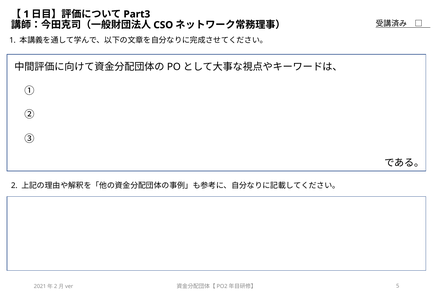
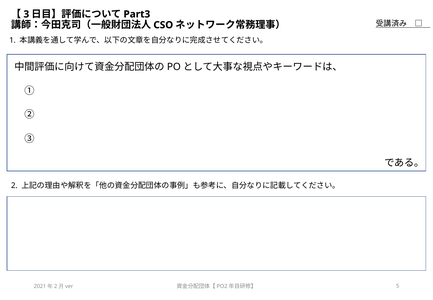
1: 1 -> 3 (26, 14)
